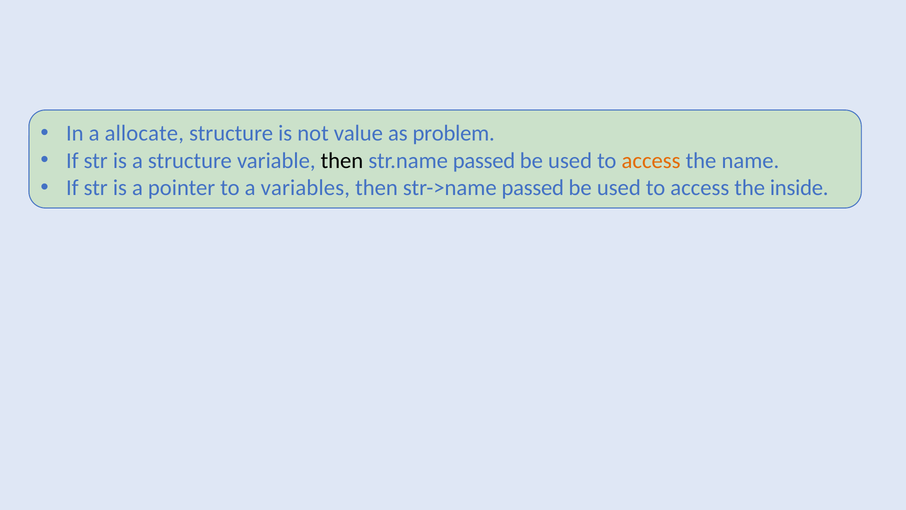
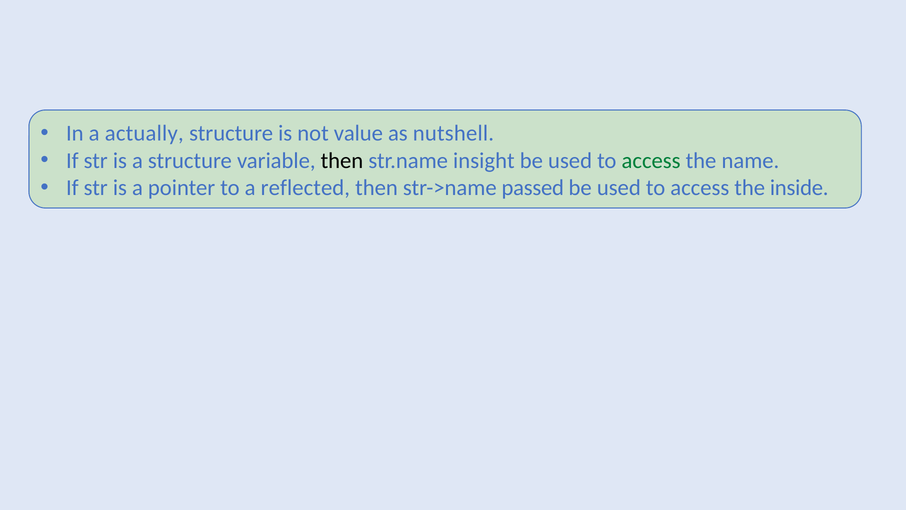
allocate: allocate -> actually (144, 133)
problem: problem -> nutshell (453, 133)
str.name passed: passed -> insight (484, 160)
access colour: orange -> green (651, 160)
variables: variables -> reflected (305, 188)
